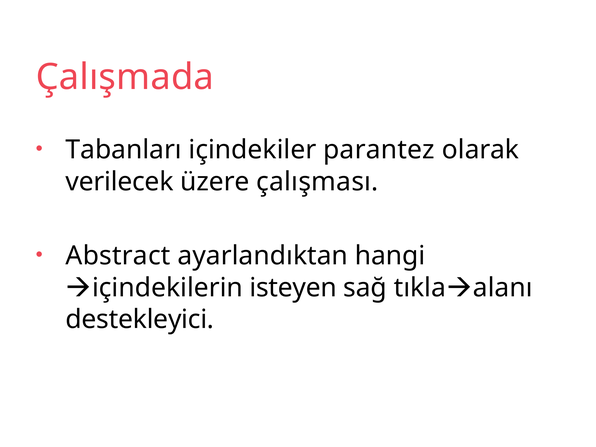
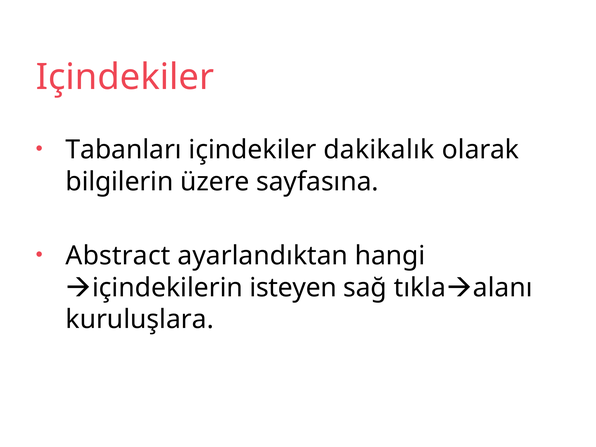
Çalışmada: Çalışmada -> Içindekiler (125, 77)
parantez: parantez -> dakikalık (379, 150)
verilecek: verilecek -> bilgilerin (119, 182)
çalışması: çalışması -> sayfasına (317, 182)
destekleyici: destekleyici -> kuruluşlara (140, 319)
